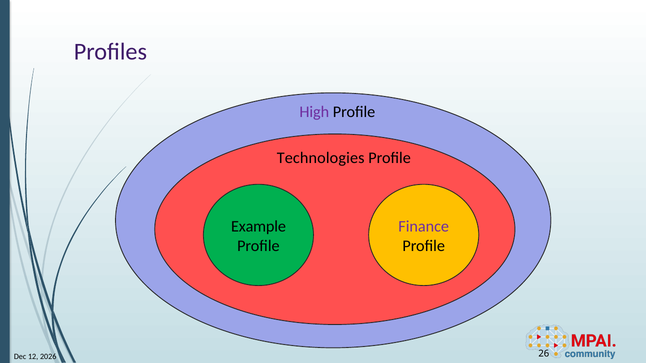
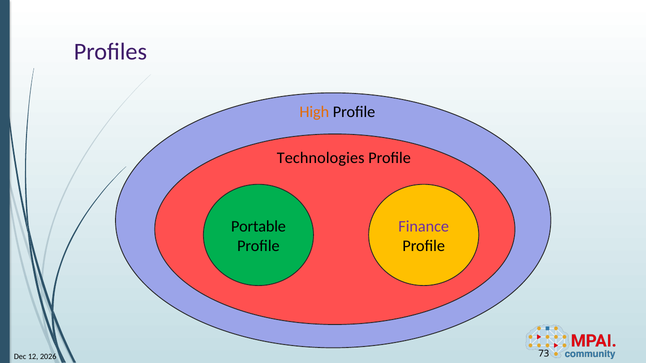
High colour: purple -> orange (314, 112)
Example: Example -> Portable (258, 227)
26: 26 -> 73 (544, 354)
